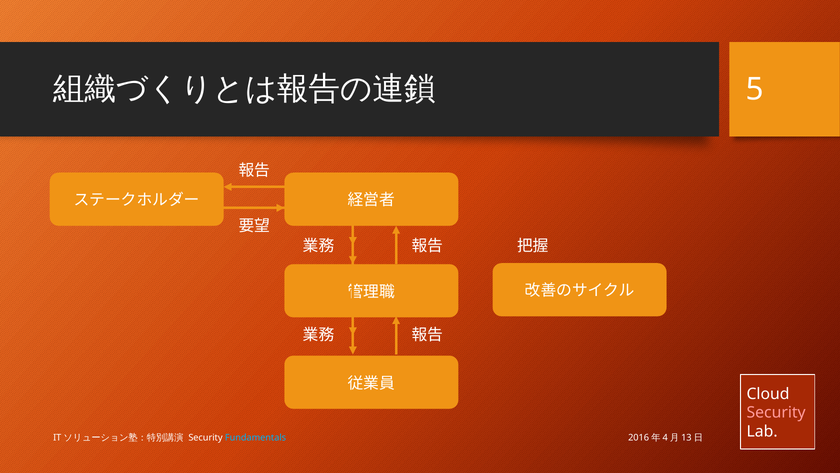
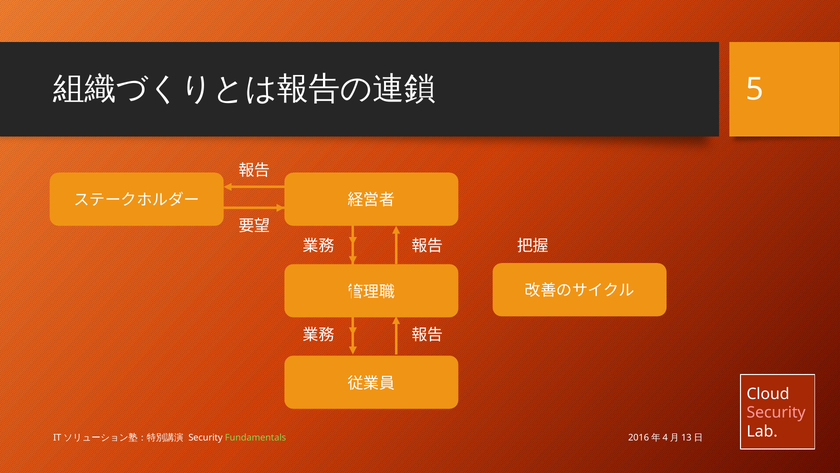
Fundamentals colour: light blue -> light green (256, 437)
